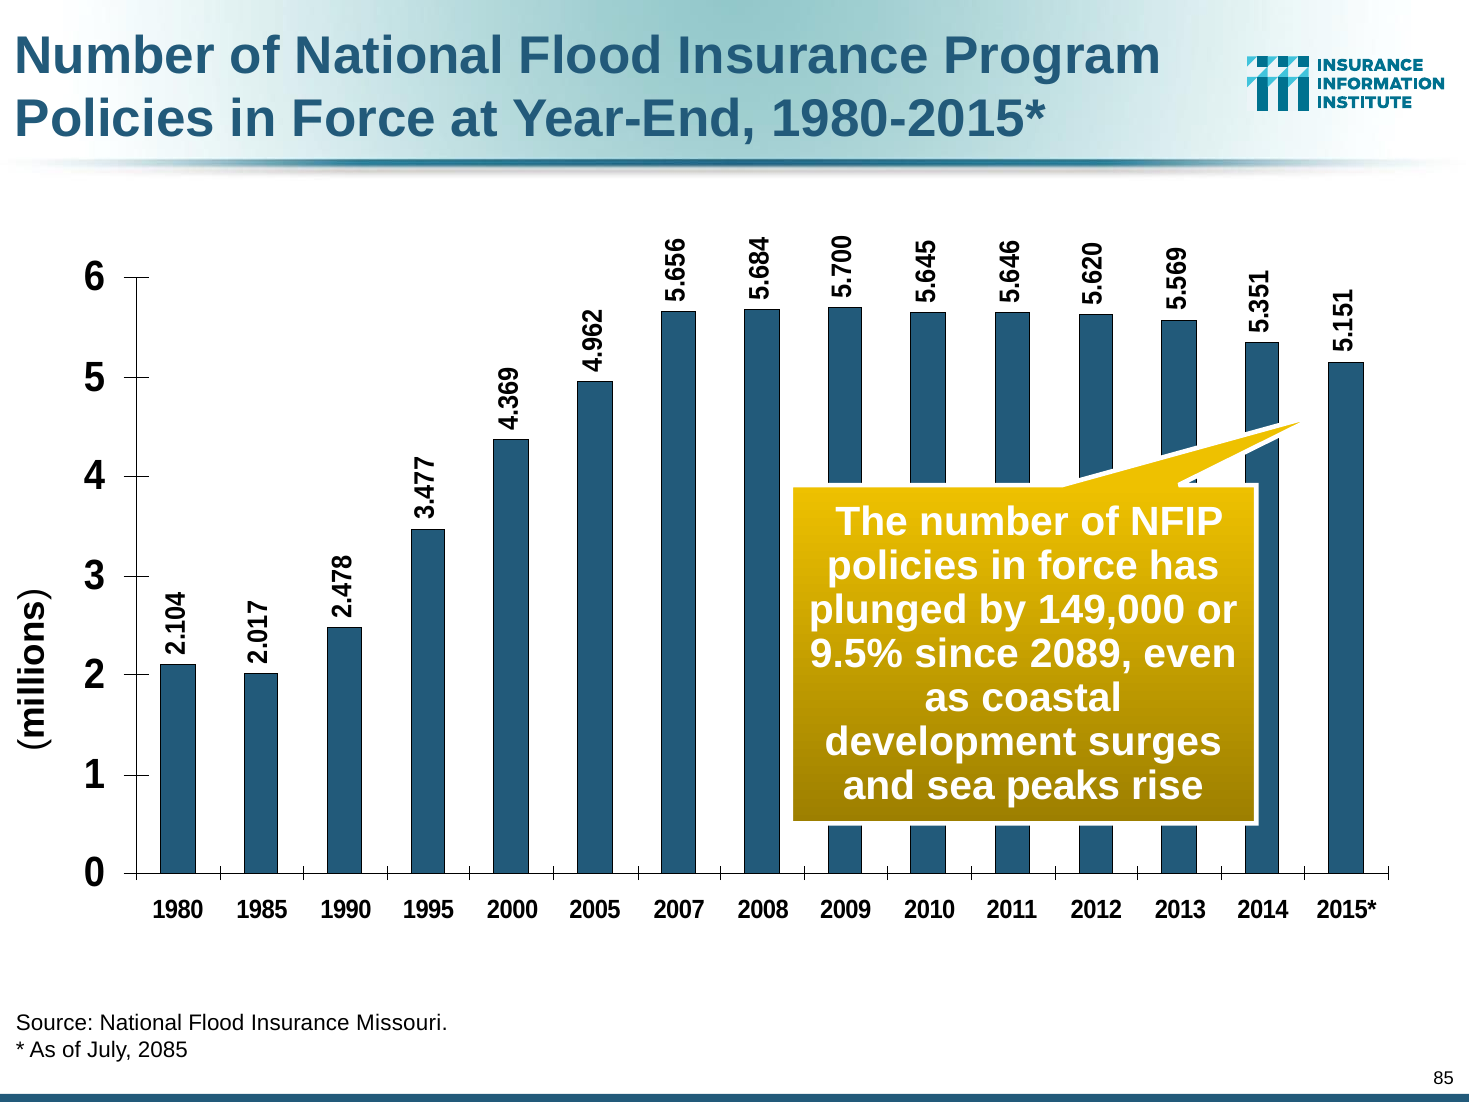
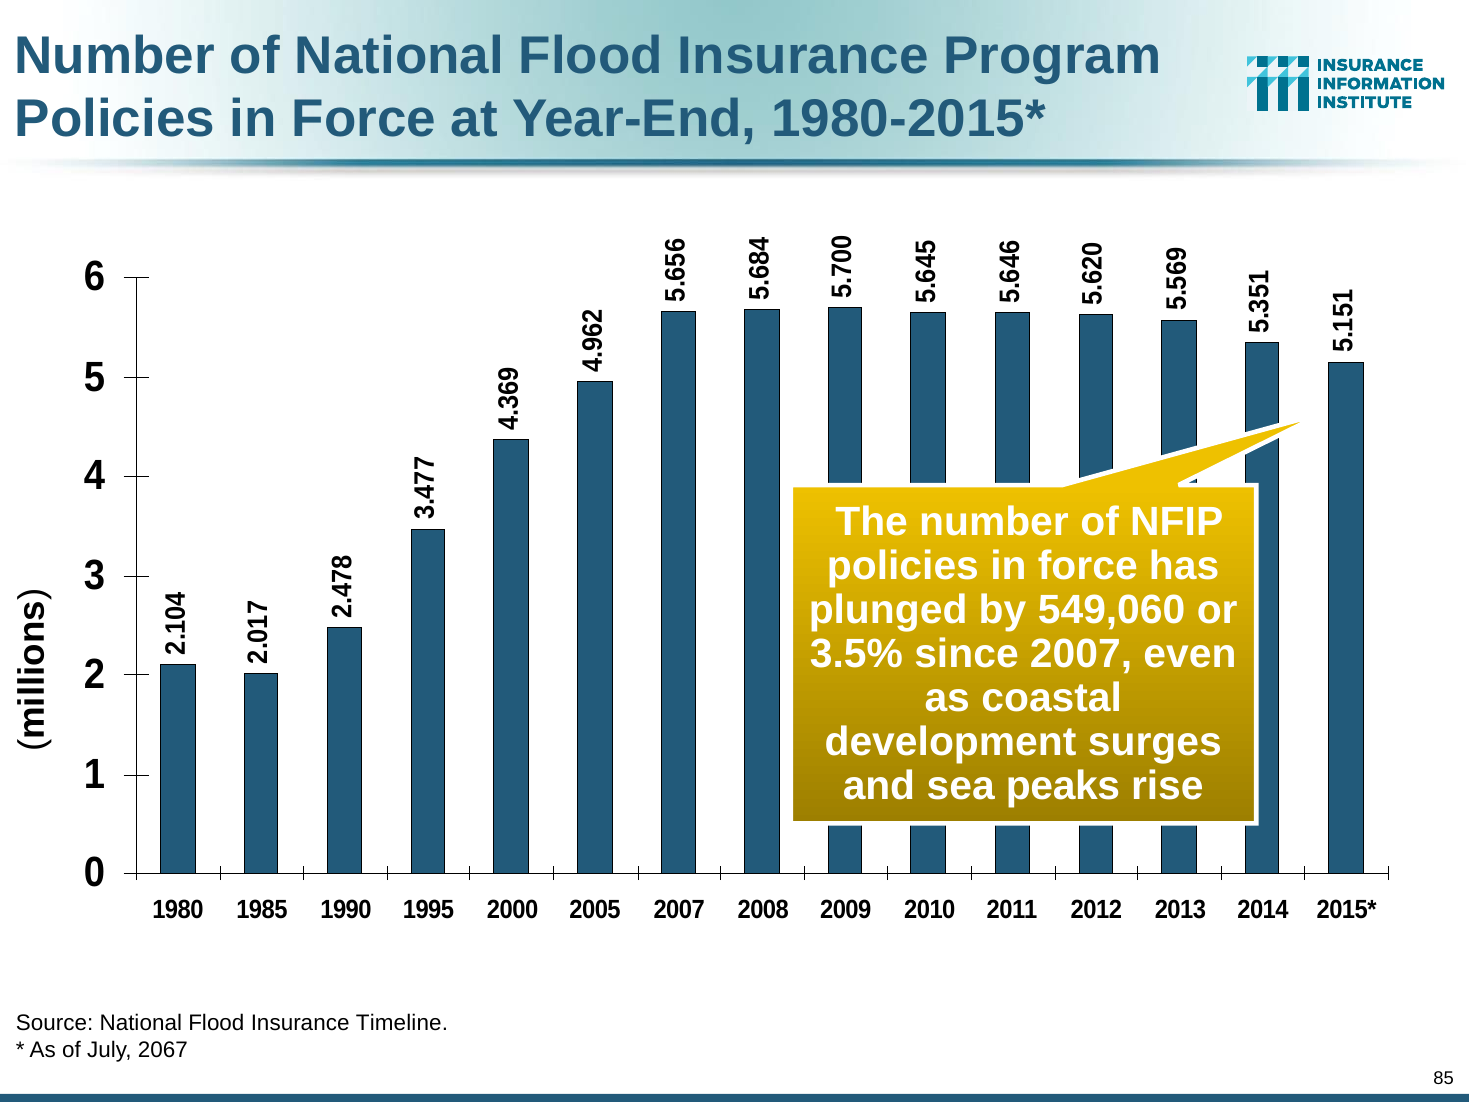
149,000: 149,000 -> 549,060 (1112, 610)
9.5%: 9.5% -> 3.5% (856, 654)
since 2089: 2089 -> 2007 (1081, 654)
Missouri: Missouri -> Timeline (402, 1022)
2085: 2085 -> 2067 (163, 1049)
